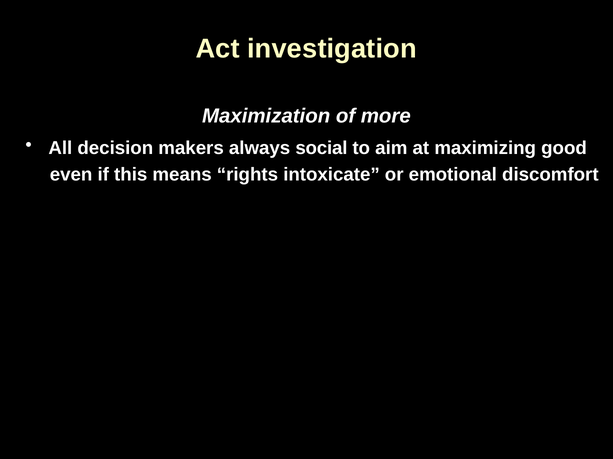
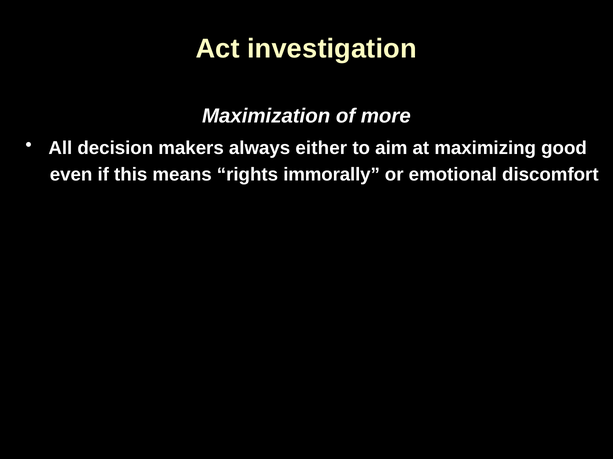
social: social -> either (321, 149)
intoxicate: intoxicate -> immorally (332, 175)
